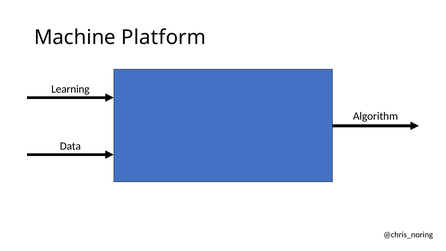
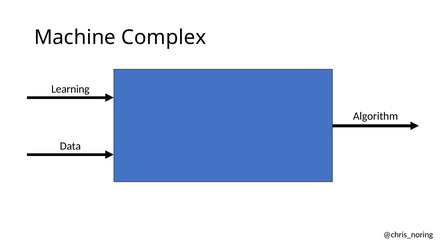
Platform: Platform -> Complex (164, 37)
